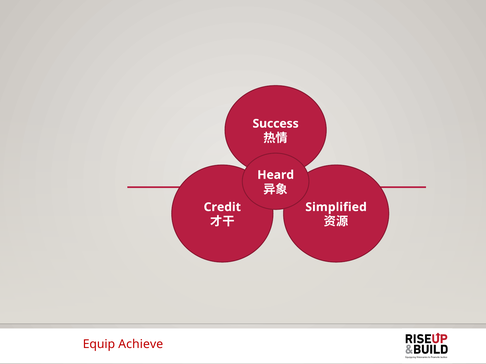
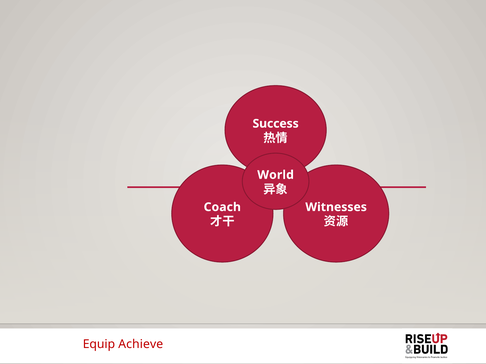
Heard: Heard -> World (276, 175)
Credit: Credit -> Coach (222, 207)
Simplified: Simplified -> Witnesses (336, 207)
